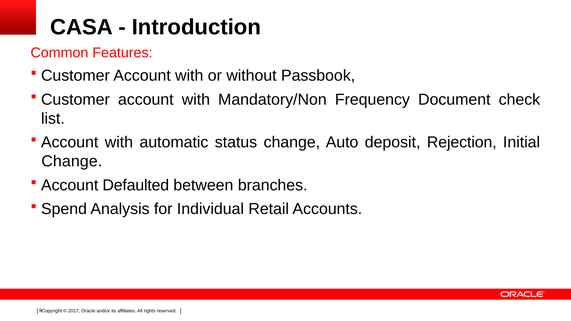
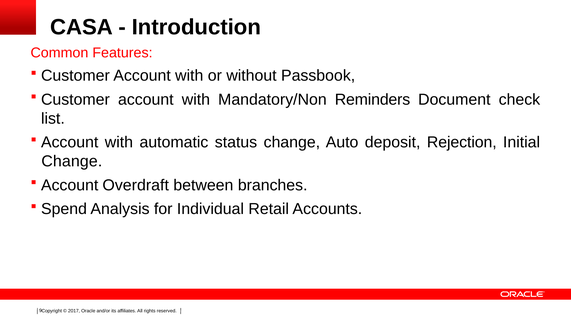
Frequency: Frequency -> Reminders (373, 100)
Defaulted: Defaulted -> Overdraft (136, 185)
